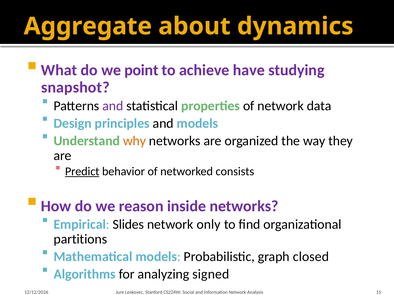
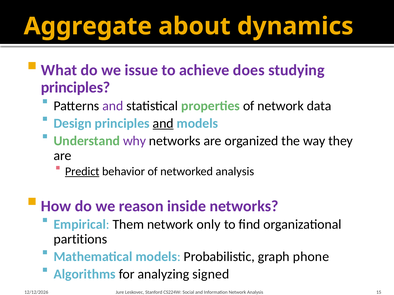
point: point -> issue (141, 70)
have: have -> does (249, 70)
snapshot: snapshot -> principles (76, 88)
and underline: none -> present (163, 123)
why colour: orange -> purple (135, 141)
networked consists: consists -> analysis (235, 172)
Slides: Slides -> Them (128, 225)
closed: closed -> phone (311, 257)
